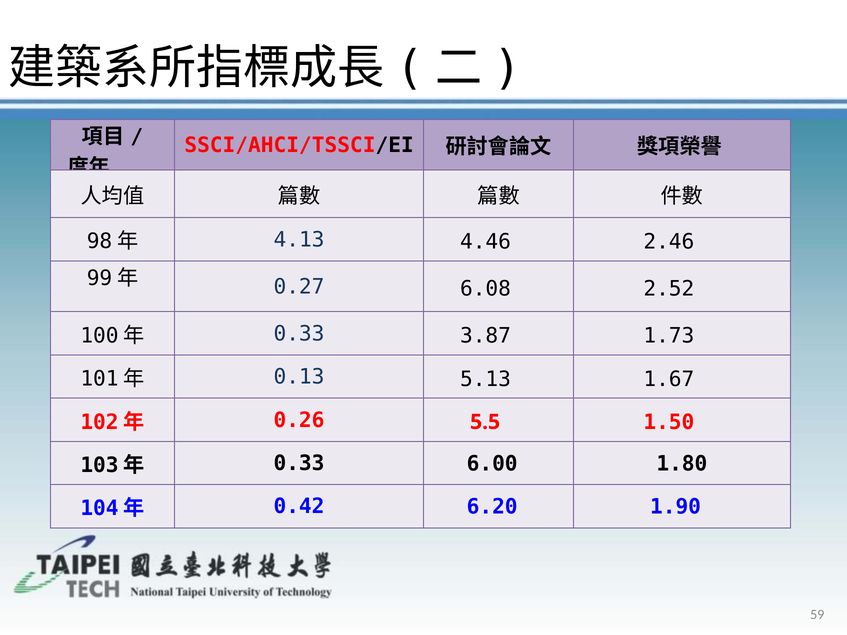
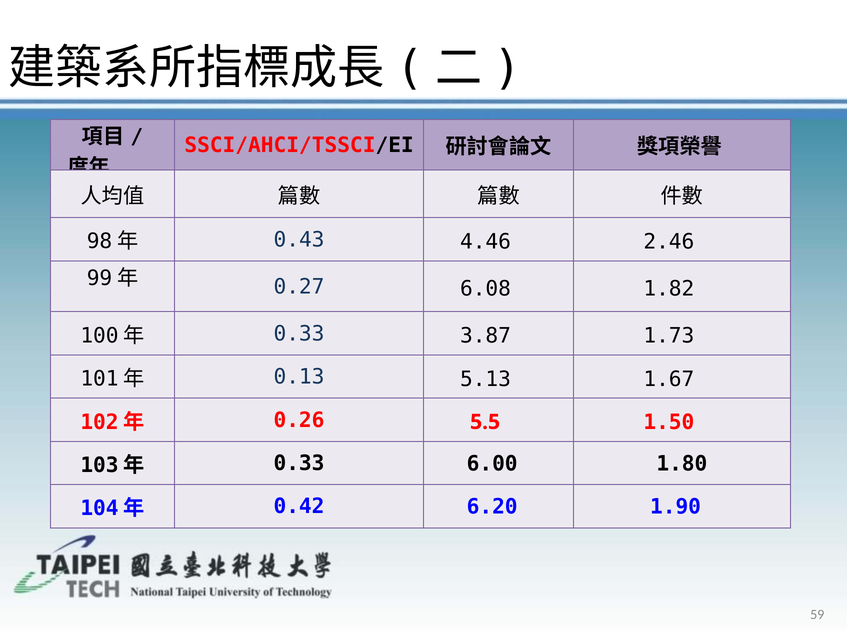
4.13: 4.13 -> 0.43 (299, 240)
2.52: 2.52 -> 1.82 (669, 289)
